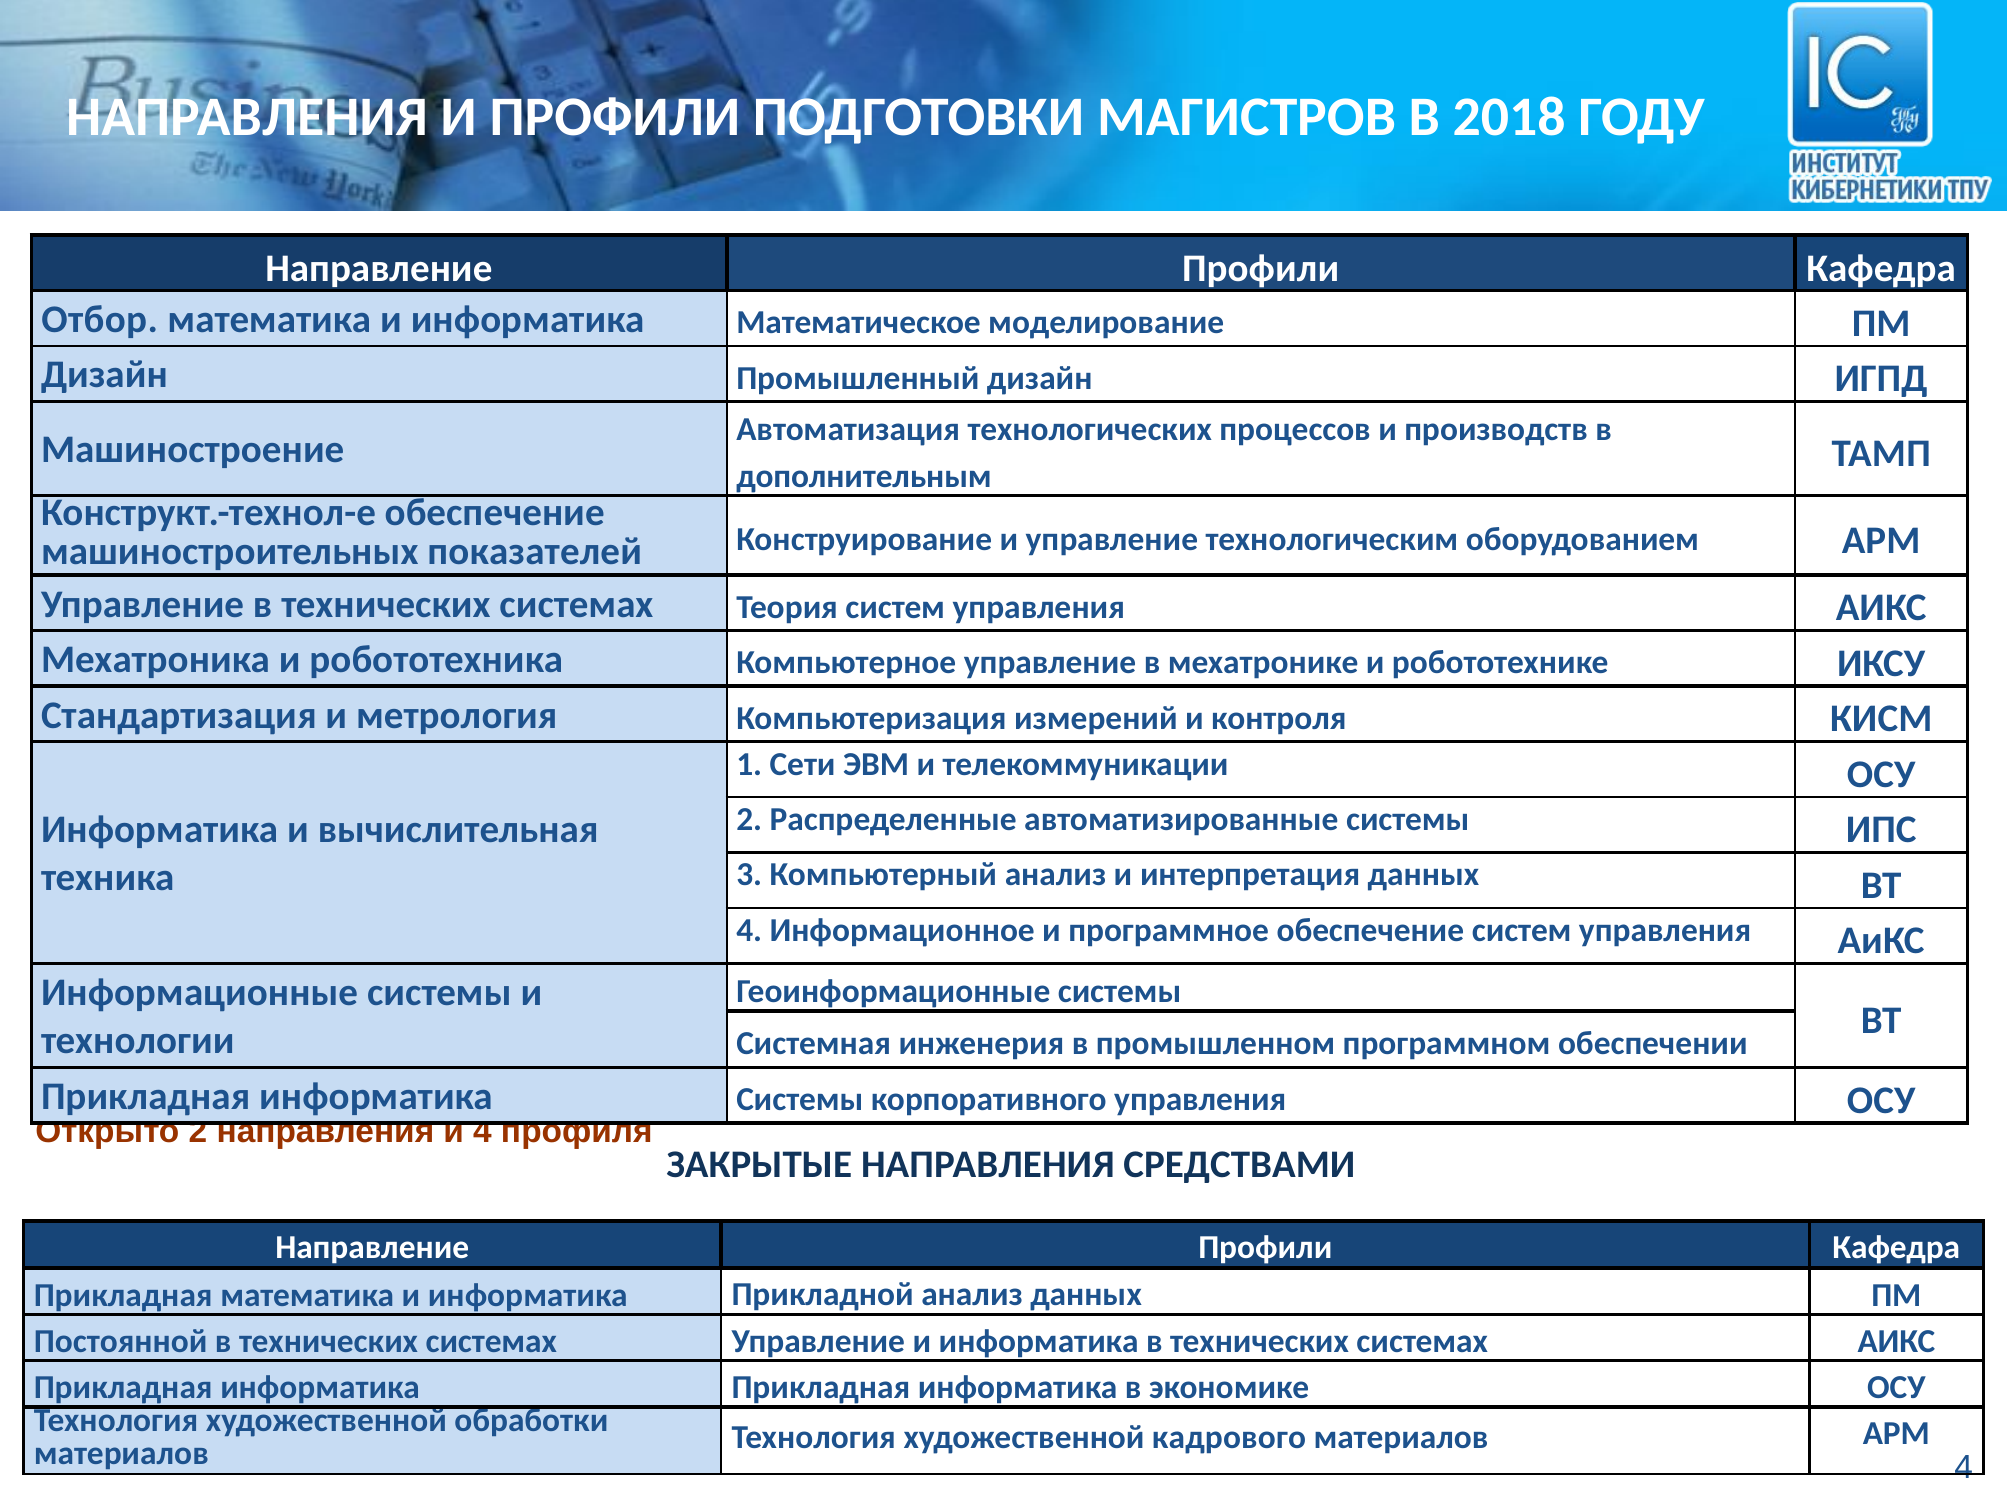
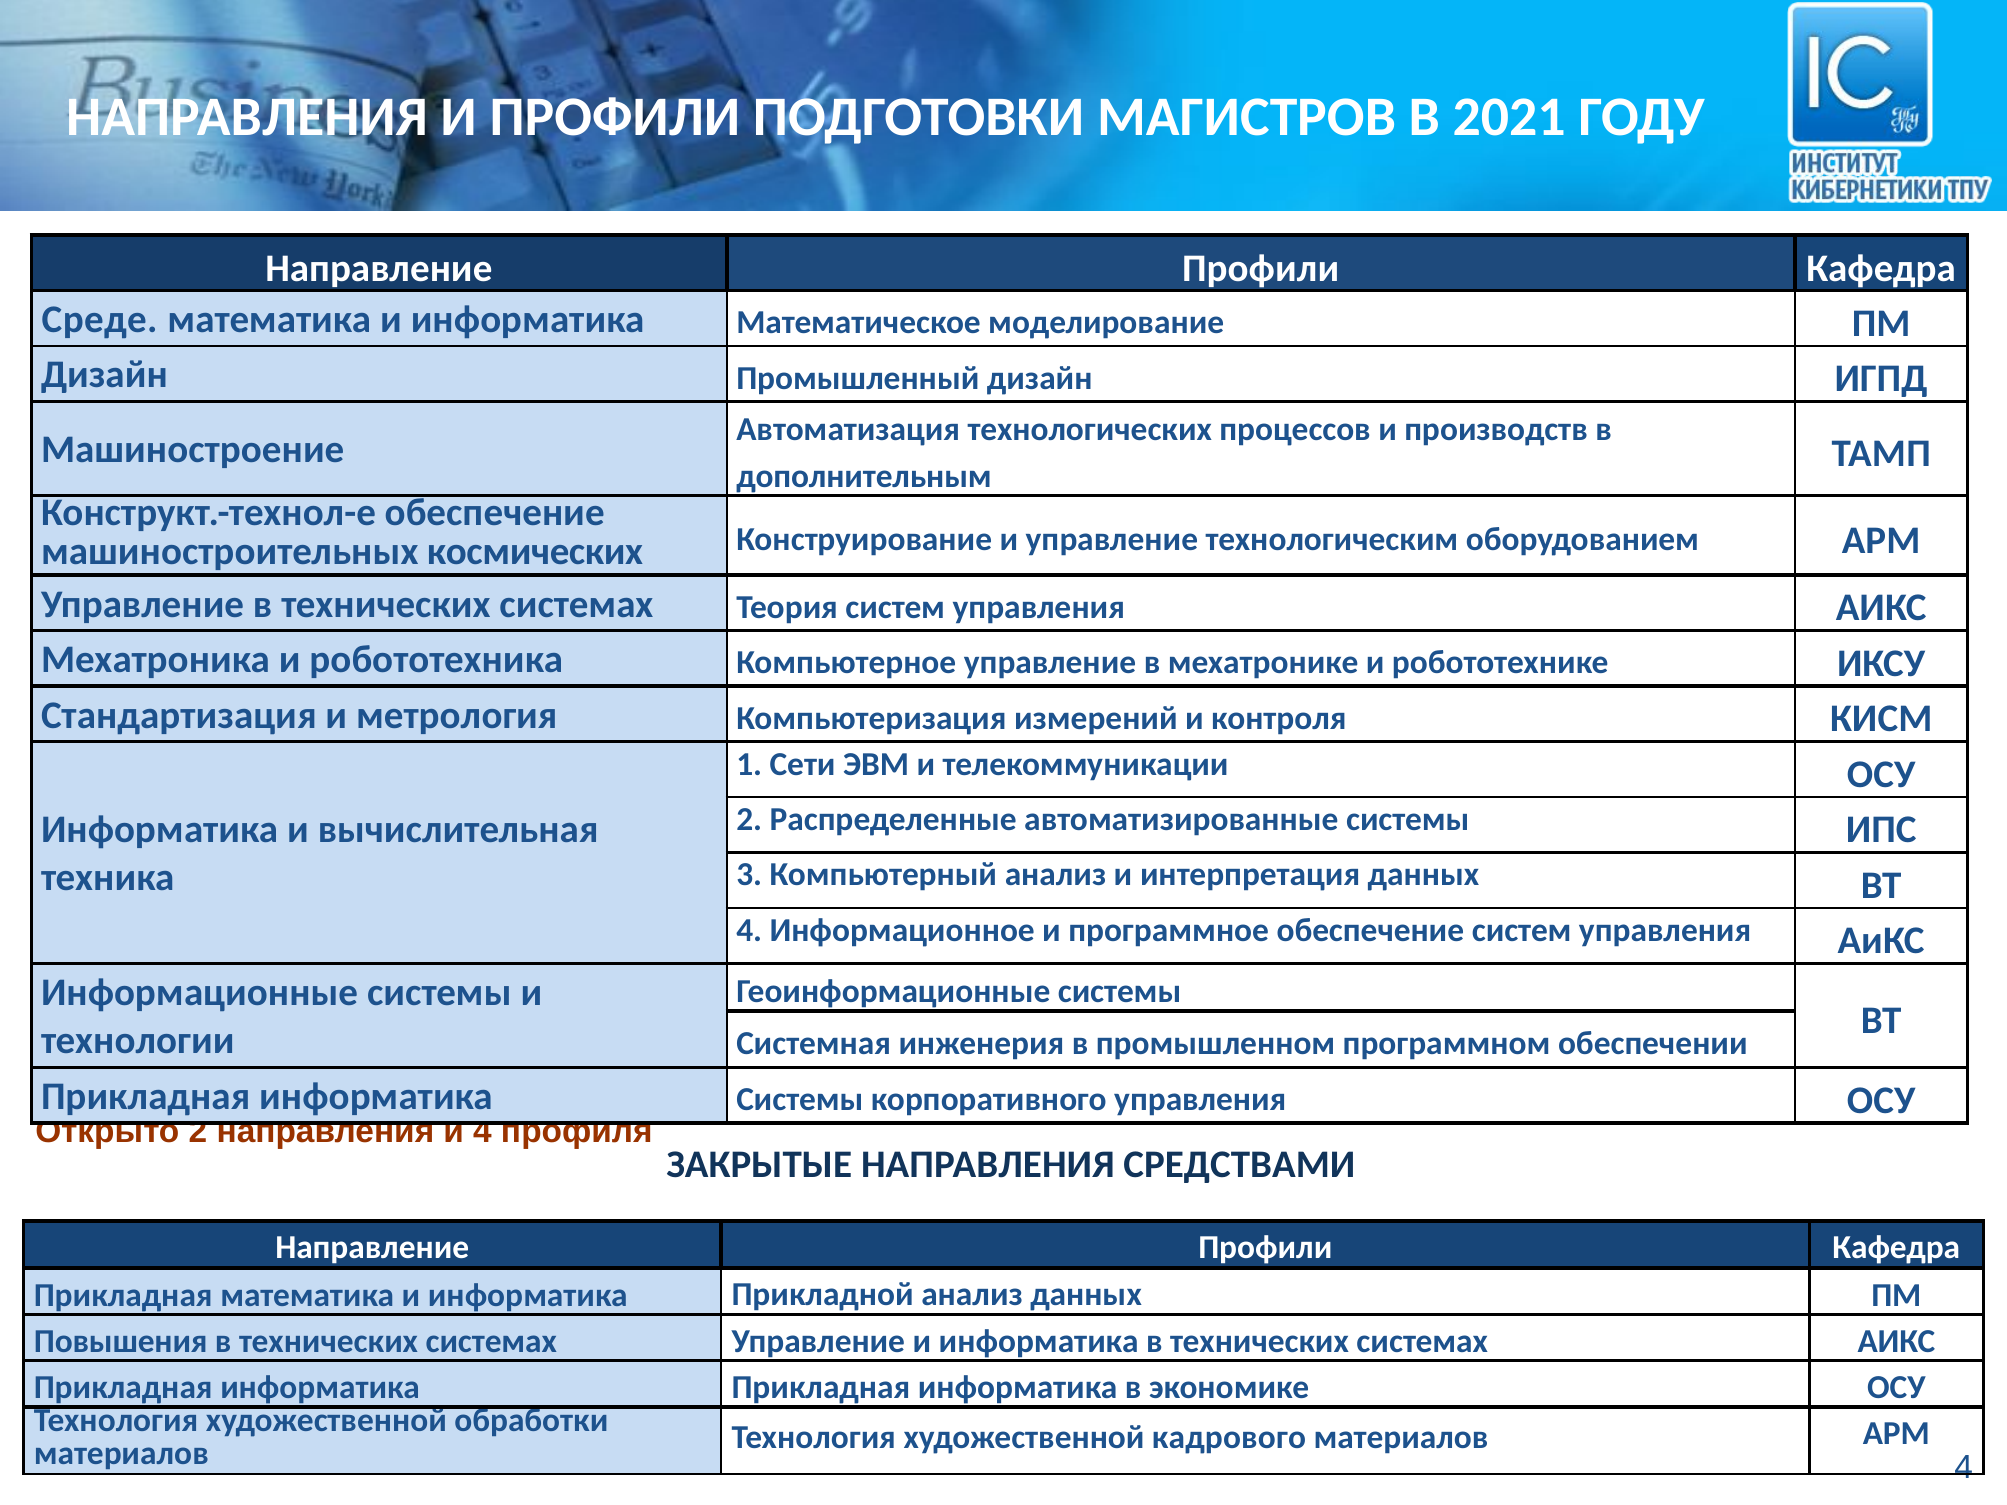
2018: 2018 -> 2021 (1509, 117)
Отбор: Отбор -> Среде (100, 320)
показателей: показателей -> космических (535, 552)
Постоянной: Постоянной -> Повышения (121, 1341)
